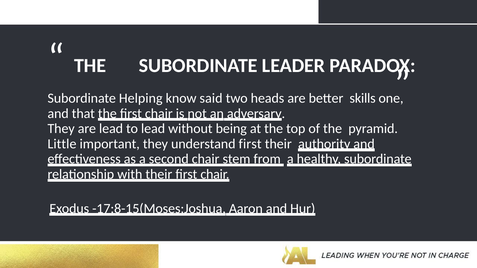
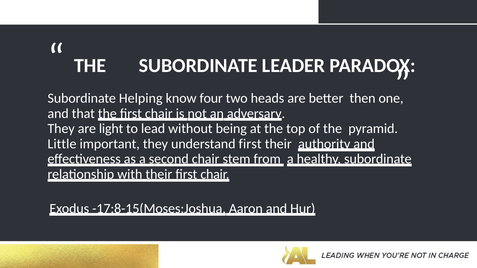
said: said -> four (211, 98)
skills: skills -> then (363, 98)
are lead: lead -> light (111, 129)
